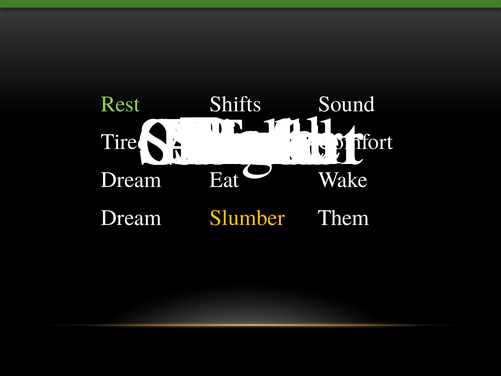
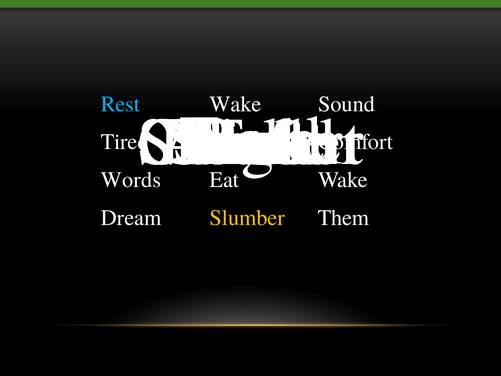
Rest colour: light green -> light blue (120, 104)
Shifts: Shifts -> Wake (235, 104)
Dream: Dream -> Words (131, 180)
